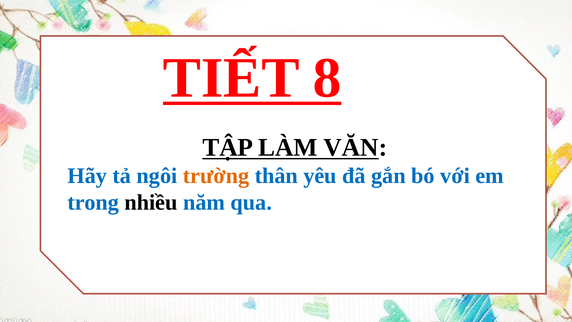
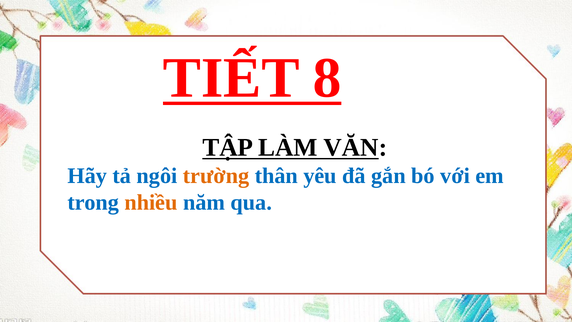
nhiều colour: black -> orange (151, 202)
